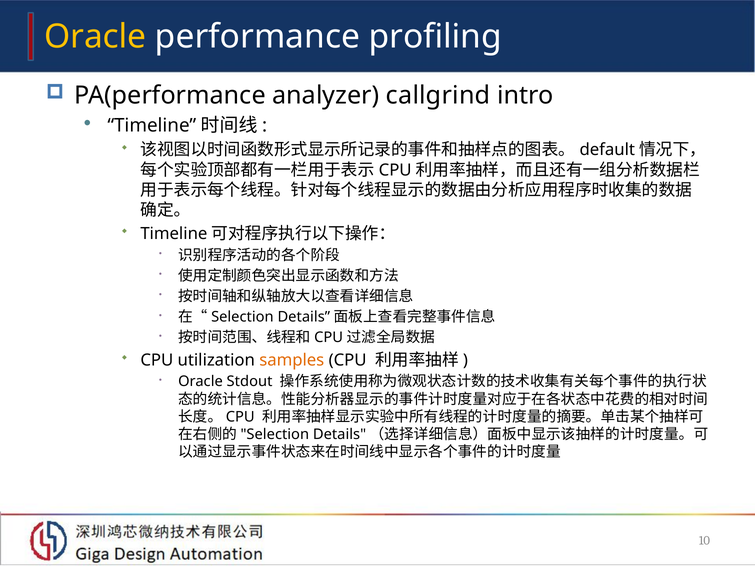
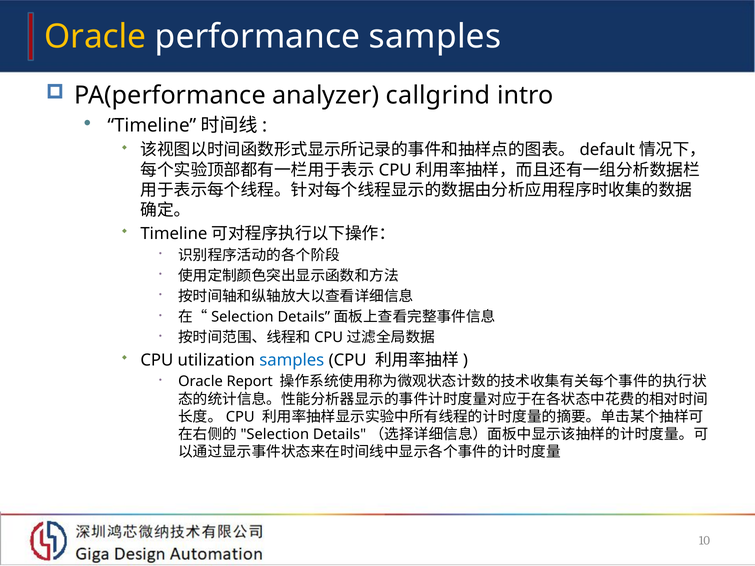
performance profiling: profiling -> samples (435, 37)
samples colour: orange -> blue (292, 360)
Stdout: Stdout -> Report (250, 382)
